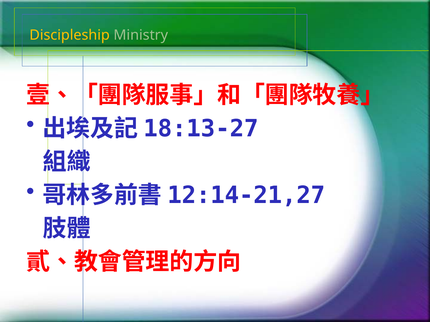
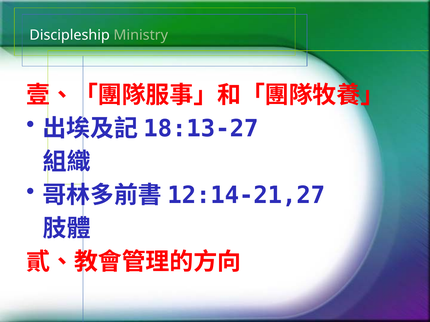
Discipleship colour: yellow -> white (70, 35)
